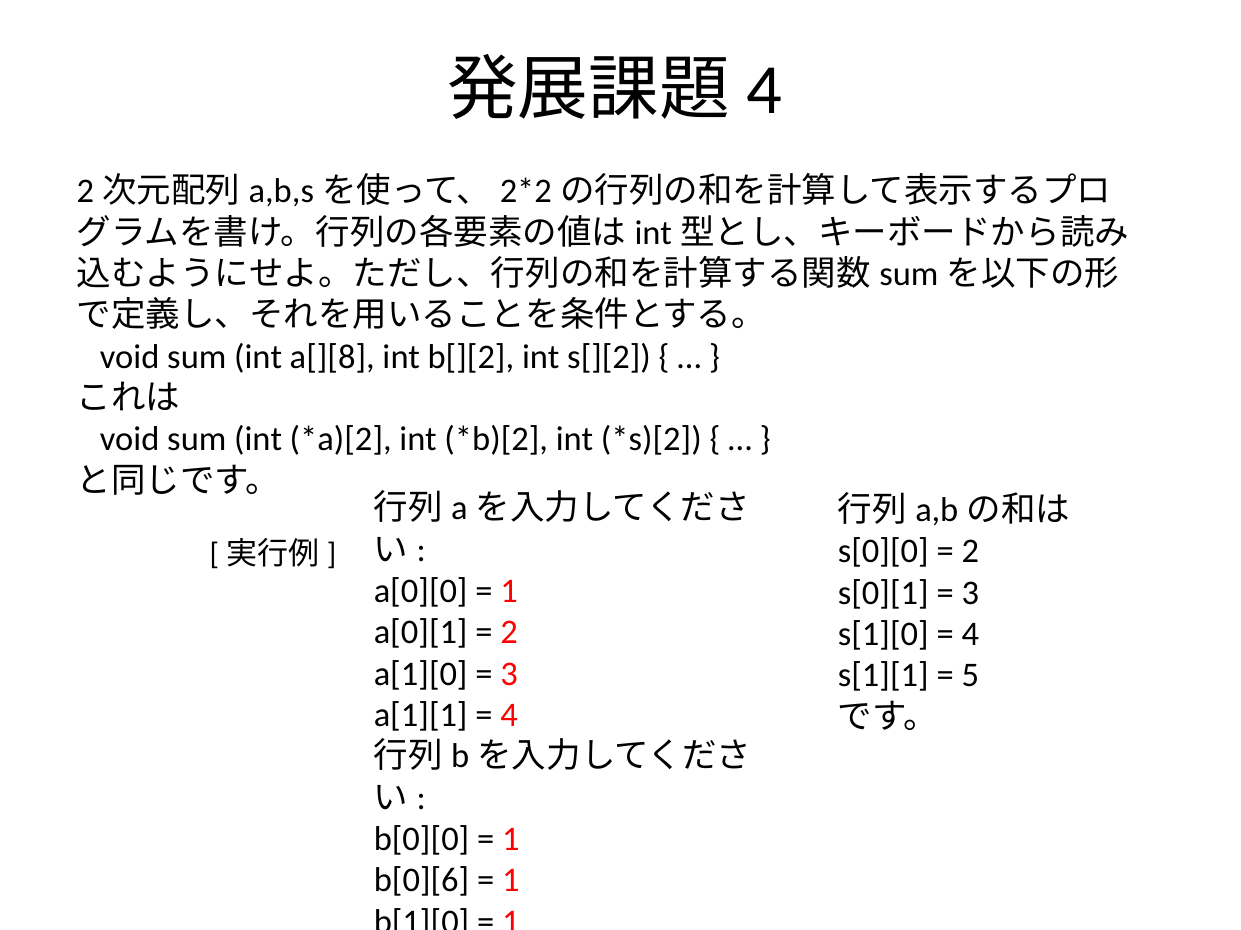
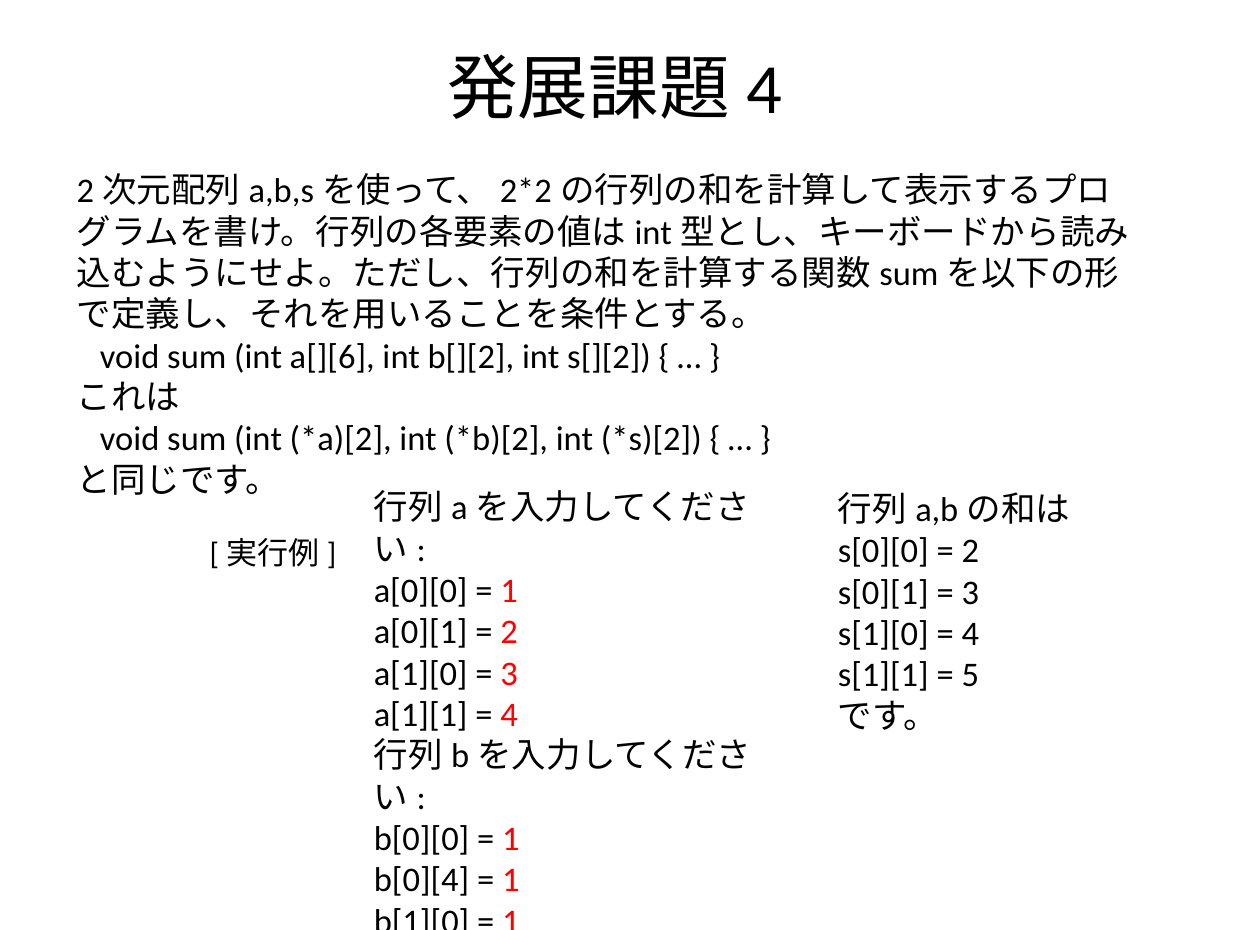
a[][8: a[][8 -> a[][6 (332, 357)
b[0][6: b[0][6 -> b[0][4 (422, 881)
